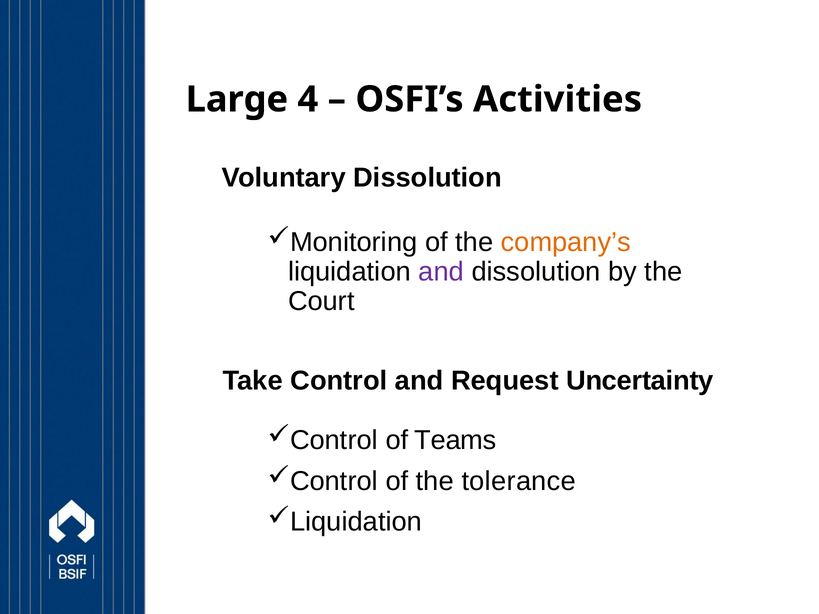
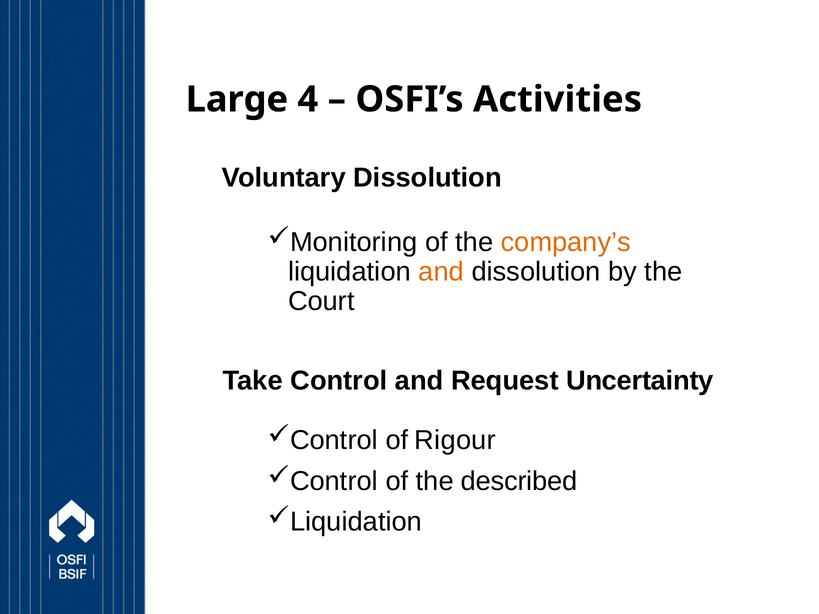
and colour: purple -> orange (441, 272)
Teams: Teams -> Rigour (455, 441)
tolerance: tolerance -> described (519, 481)
